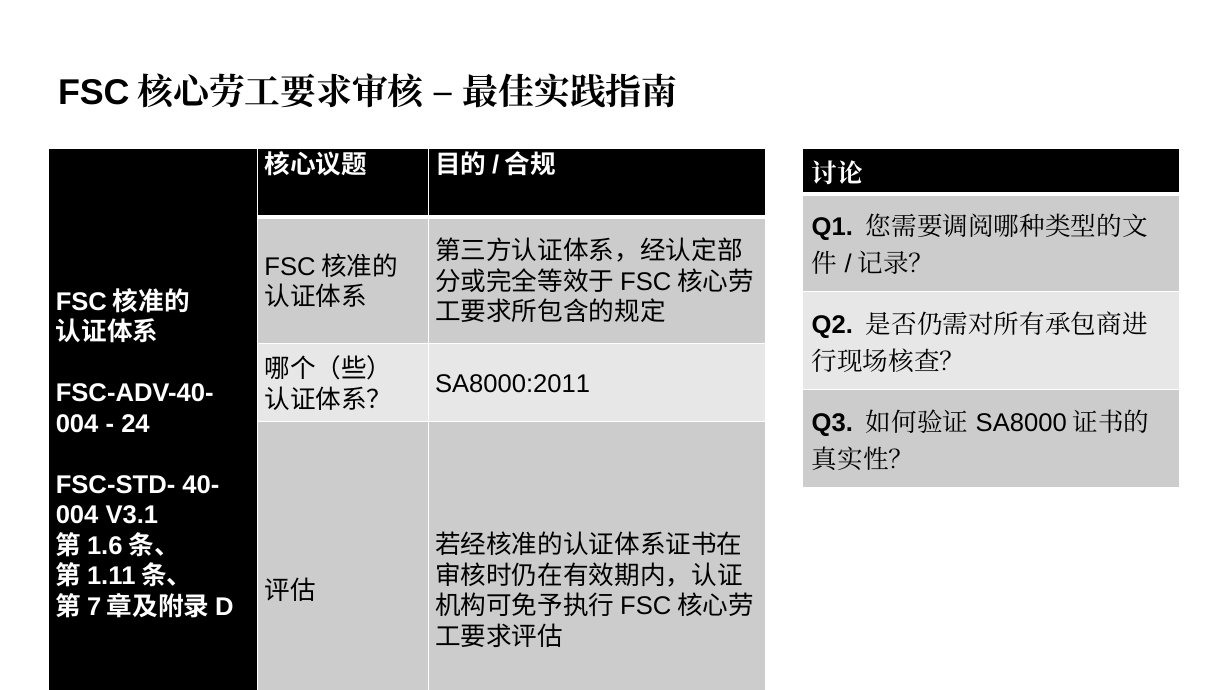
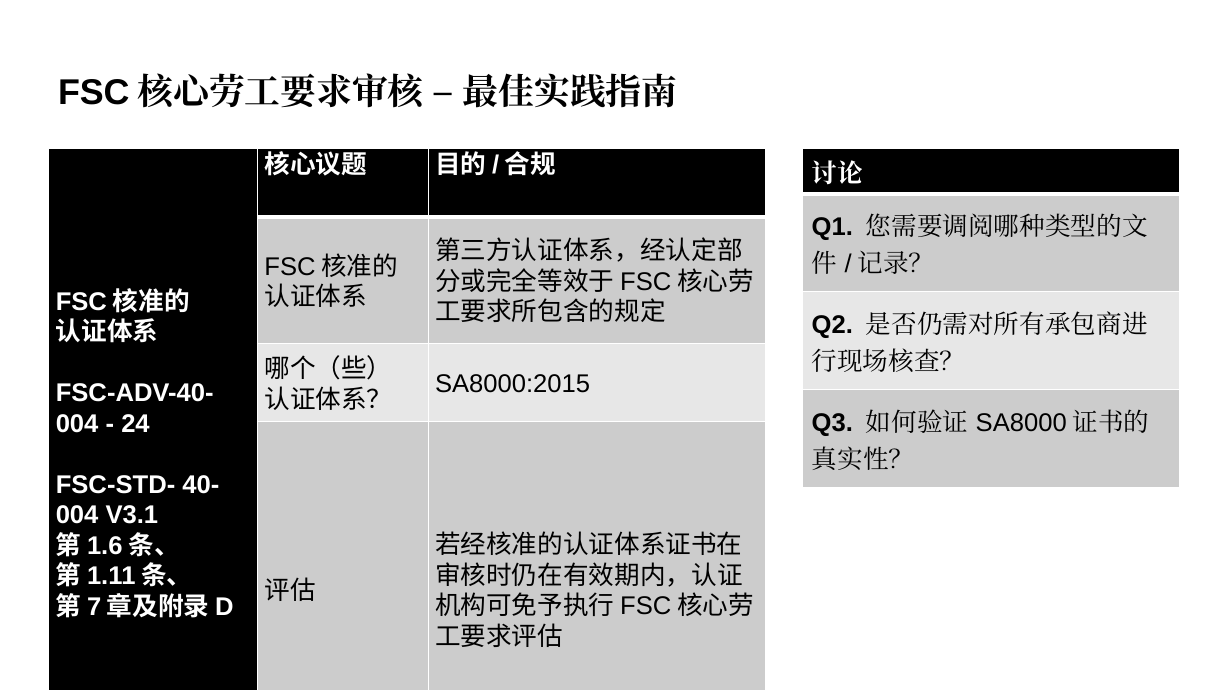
SA8000:2011: SA8000:2011 -> SA8000:2015 (513, 385)
